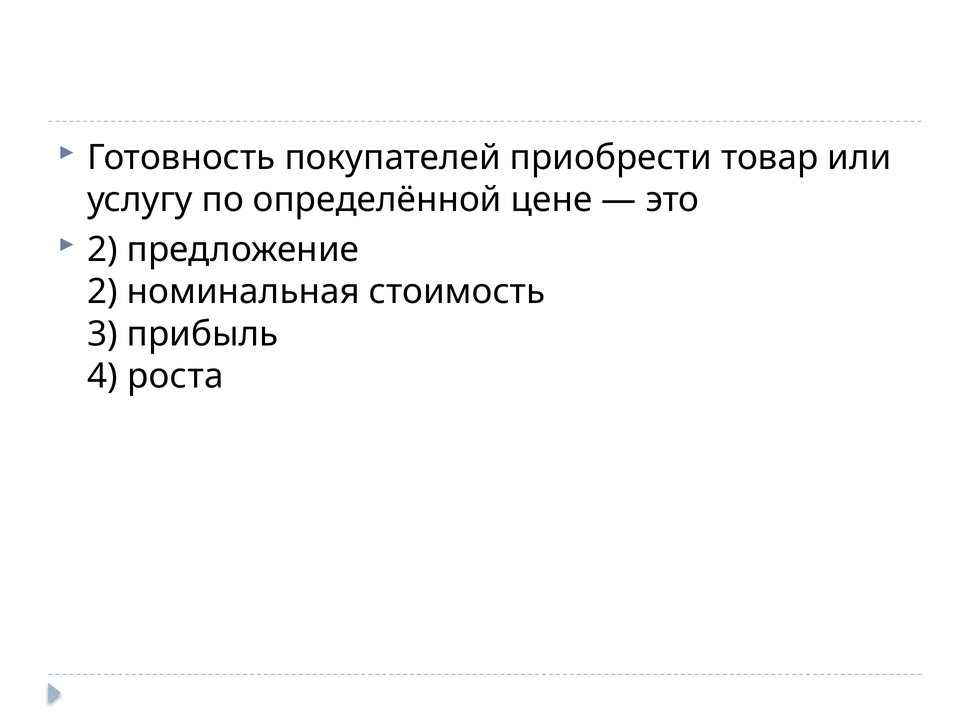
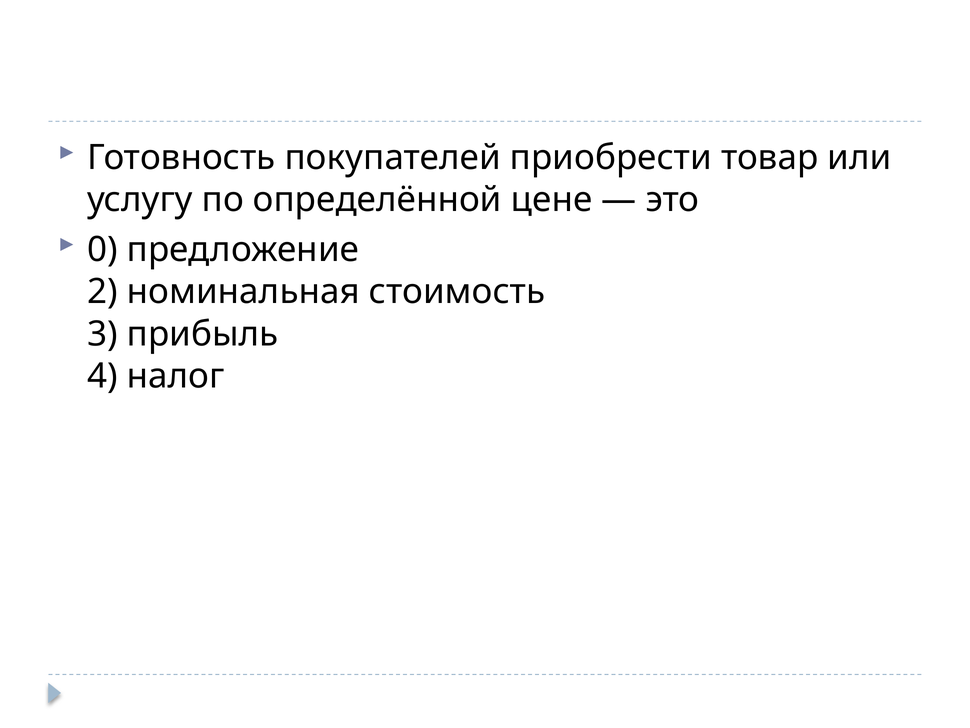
2: 2 -> 0 (102, 250)
роста: роста -> налог (176, 376)
